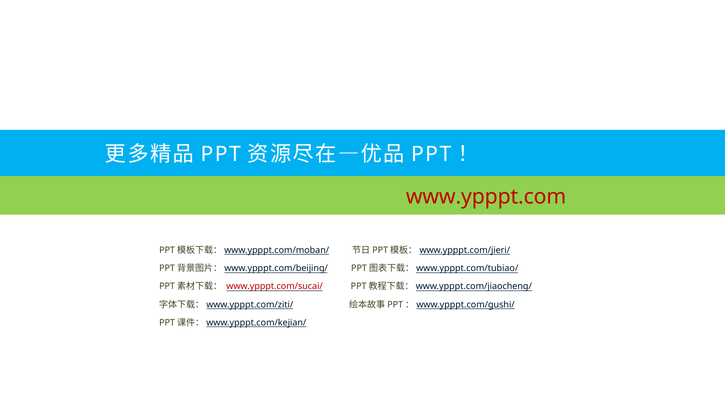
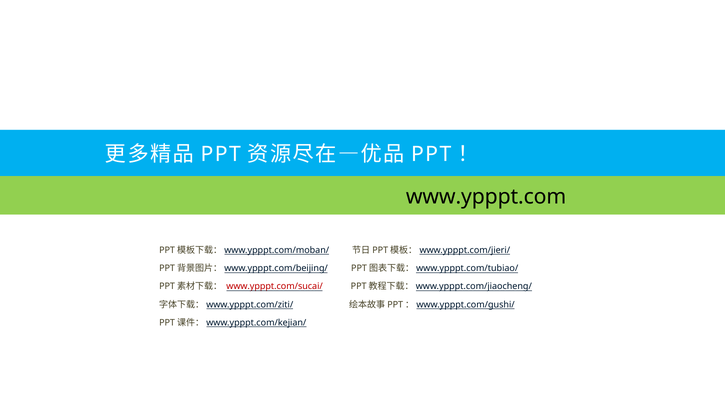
www.ypppt.com colour: red -> black (486, 196)
